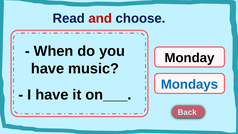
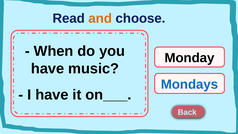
and colour: red -> orange (100, 18)
